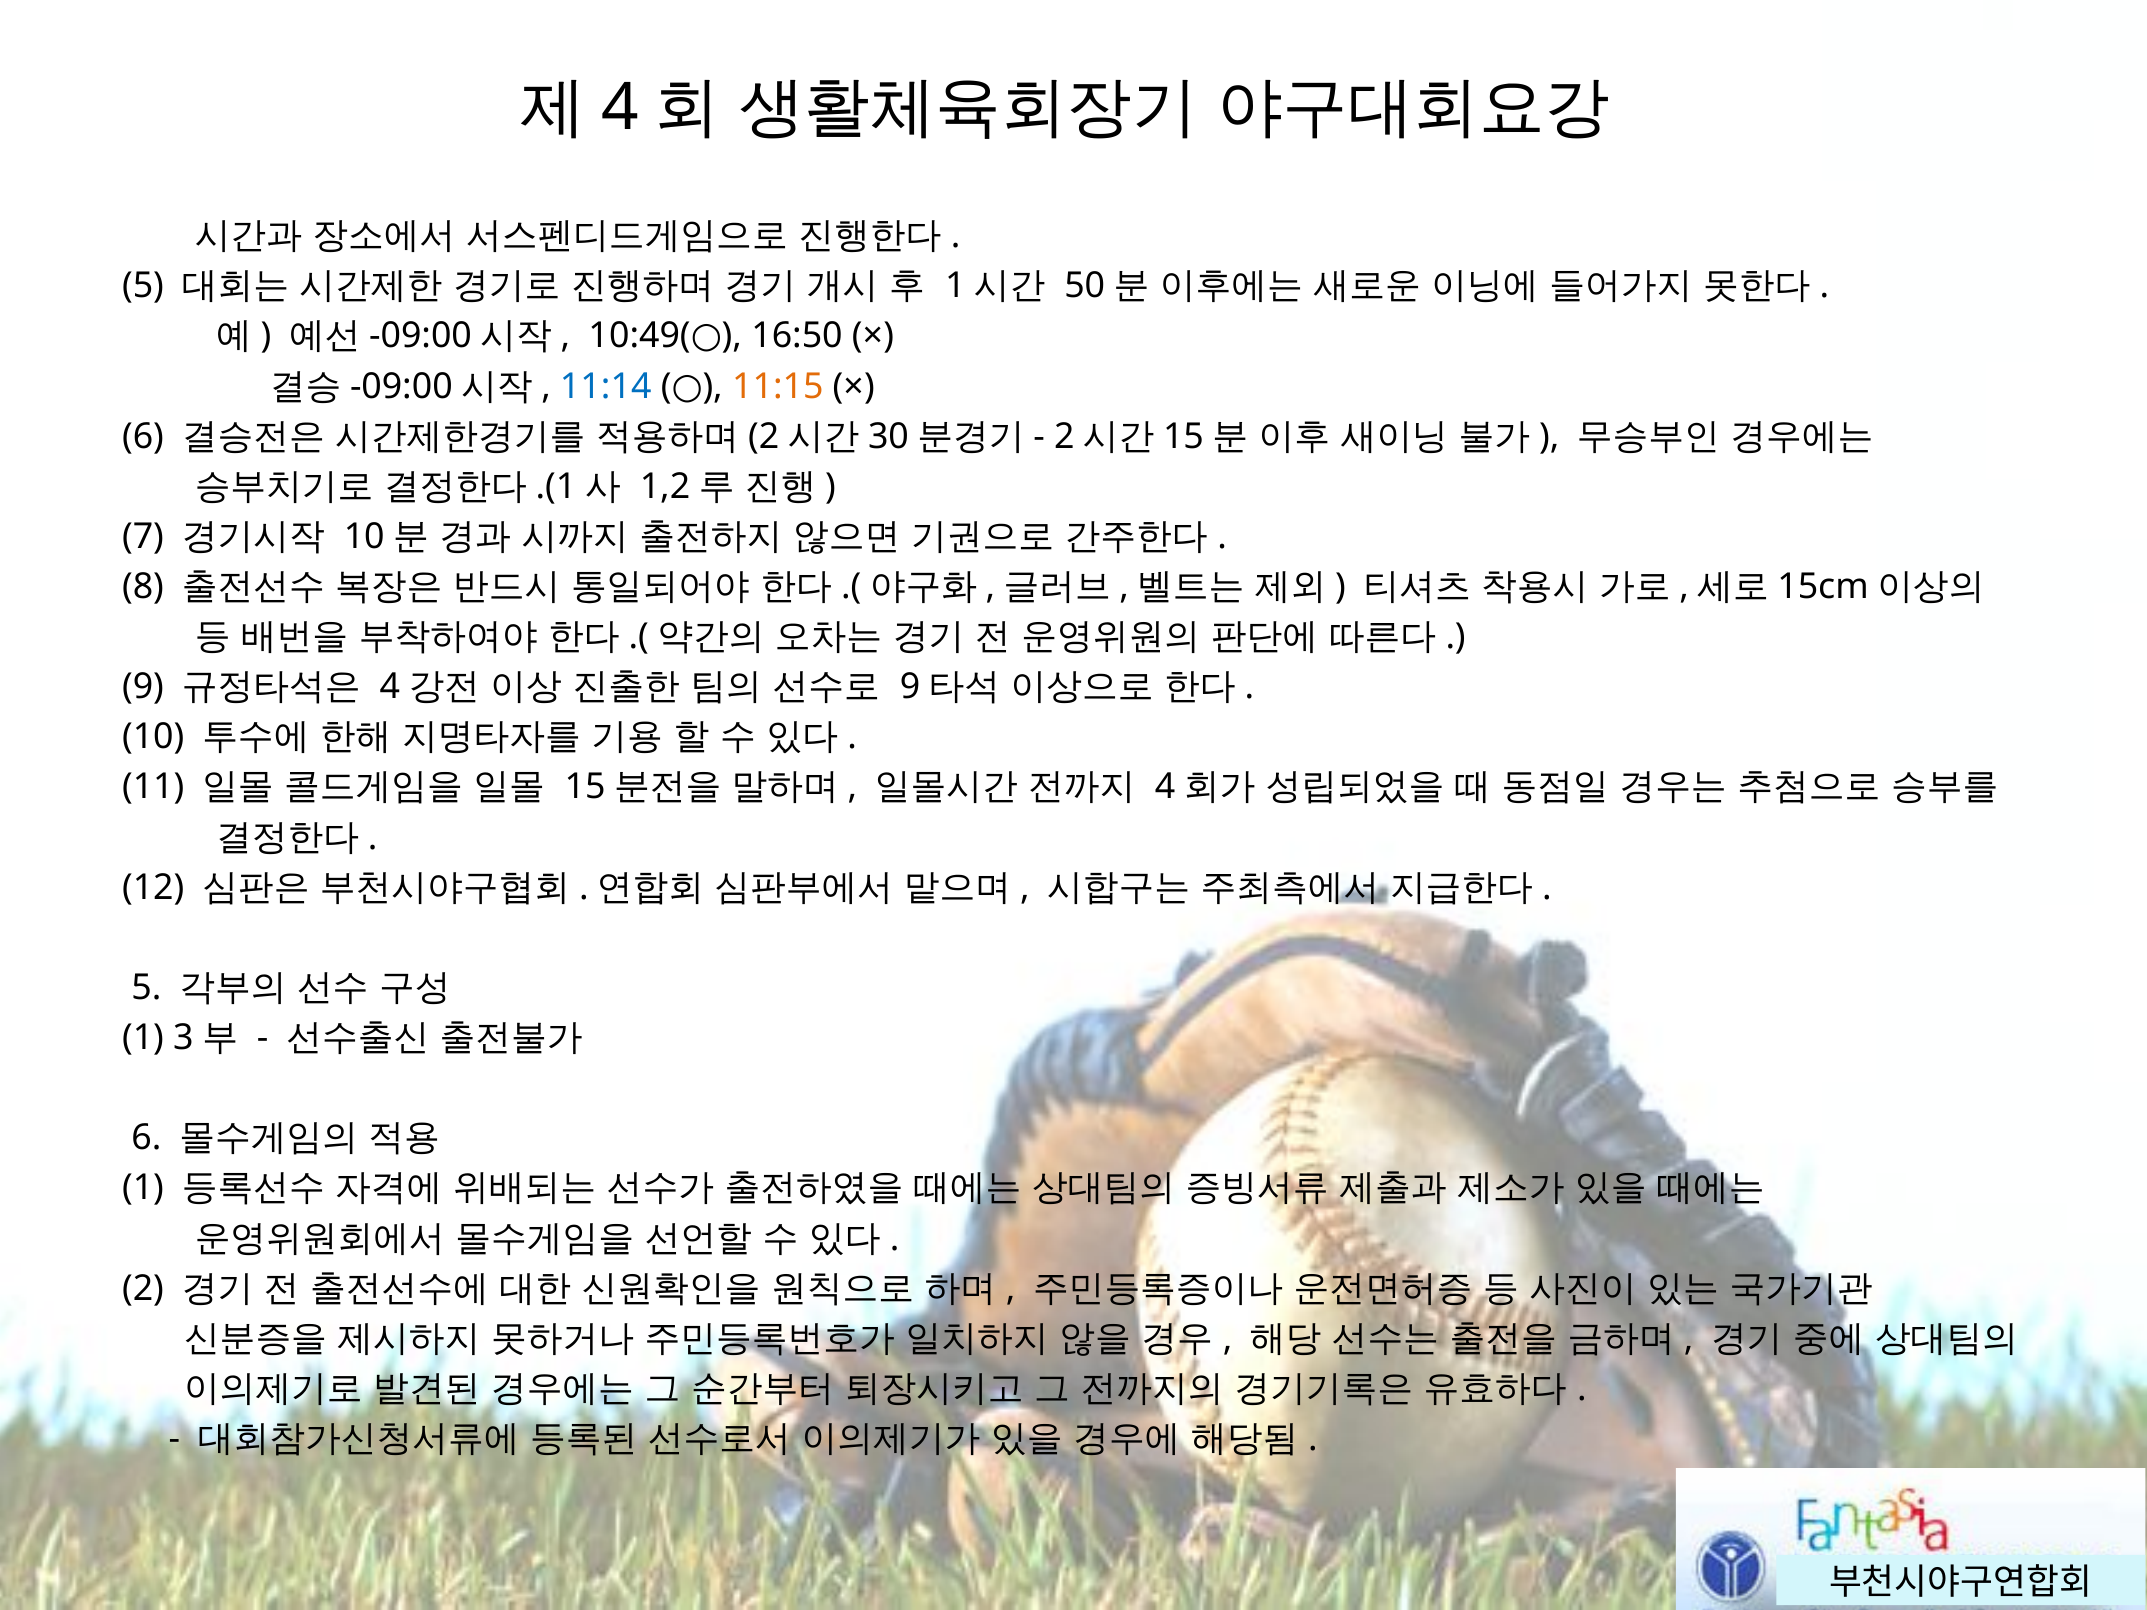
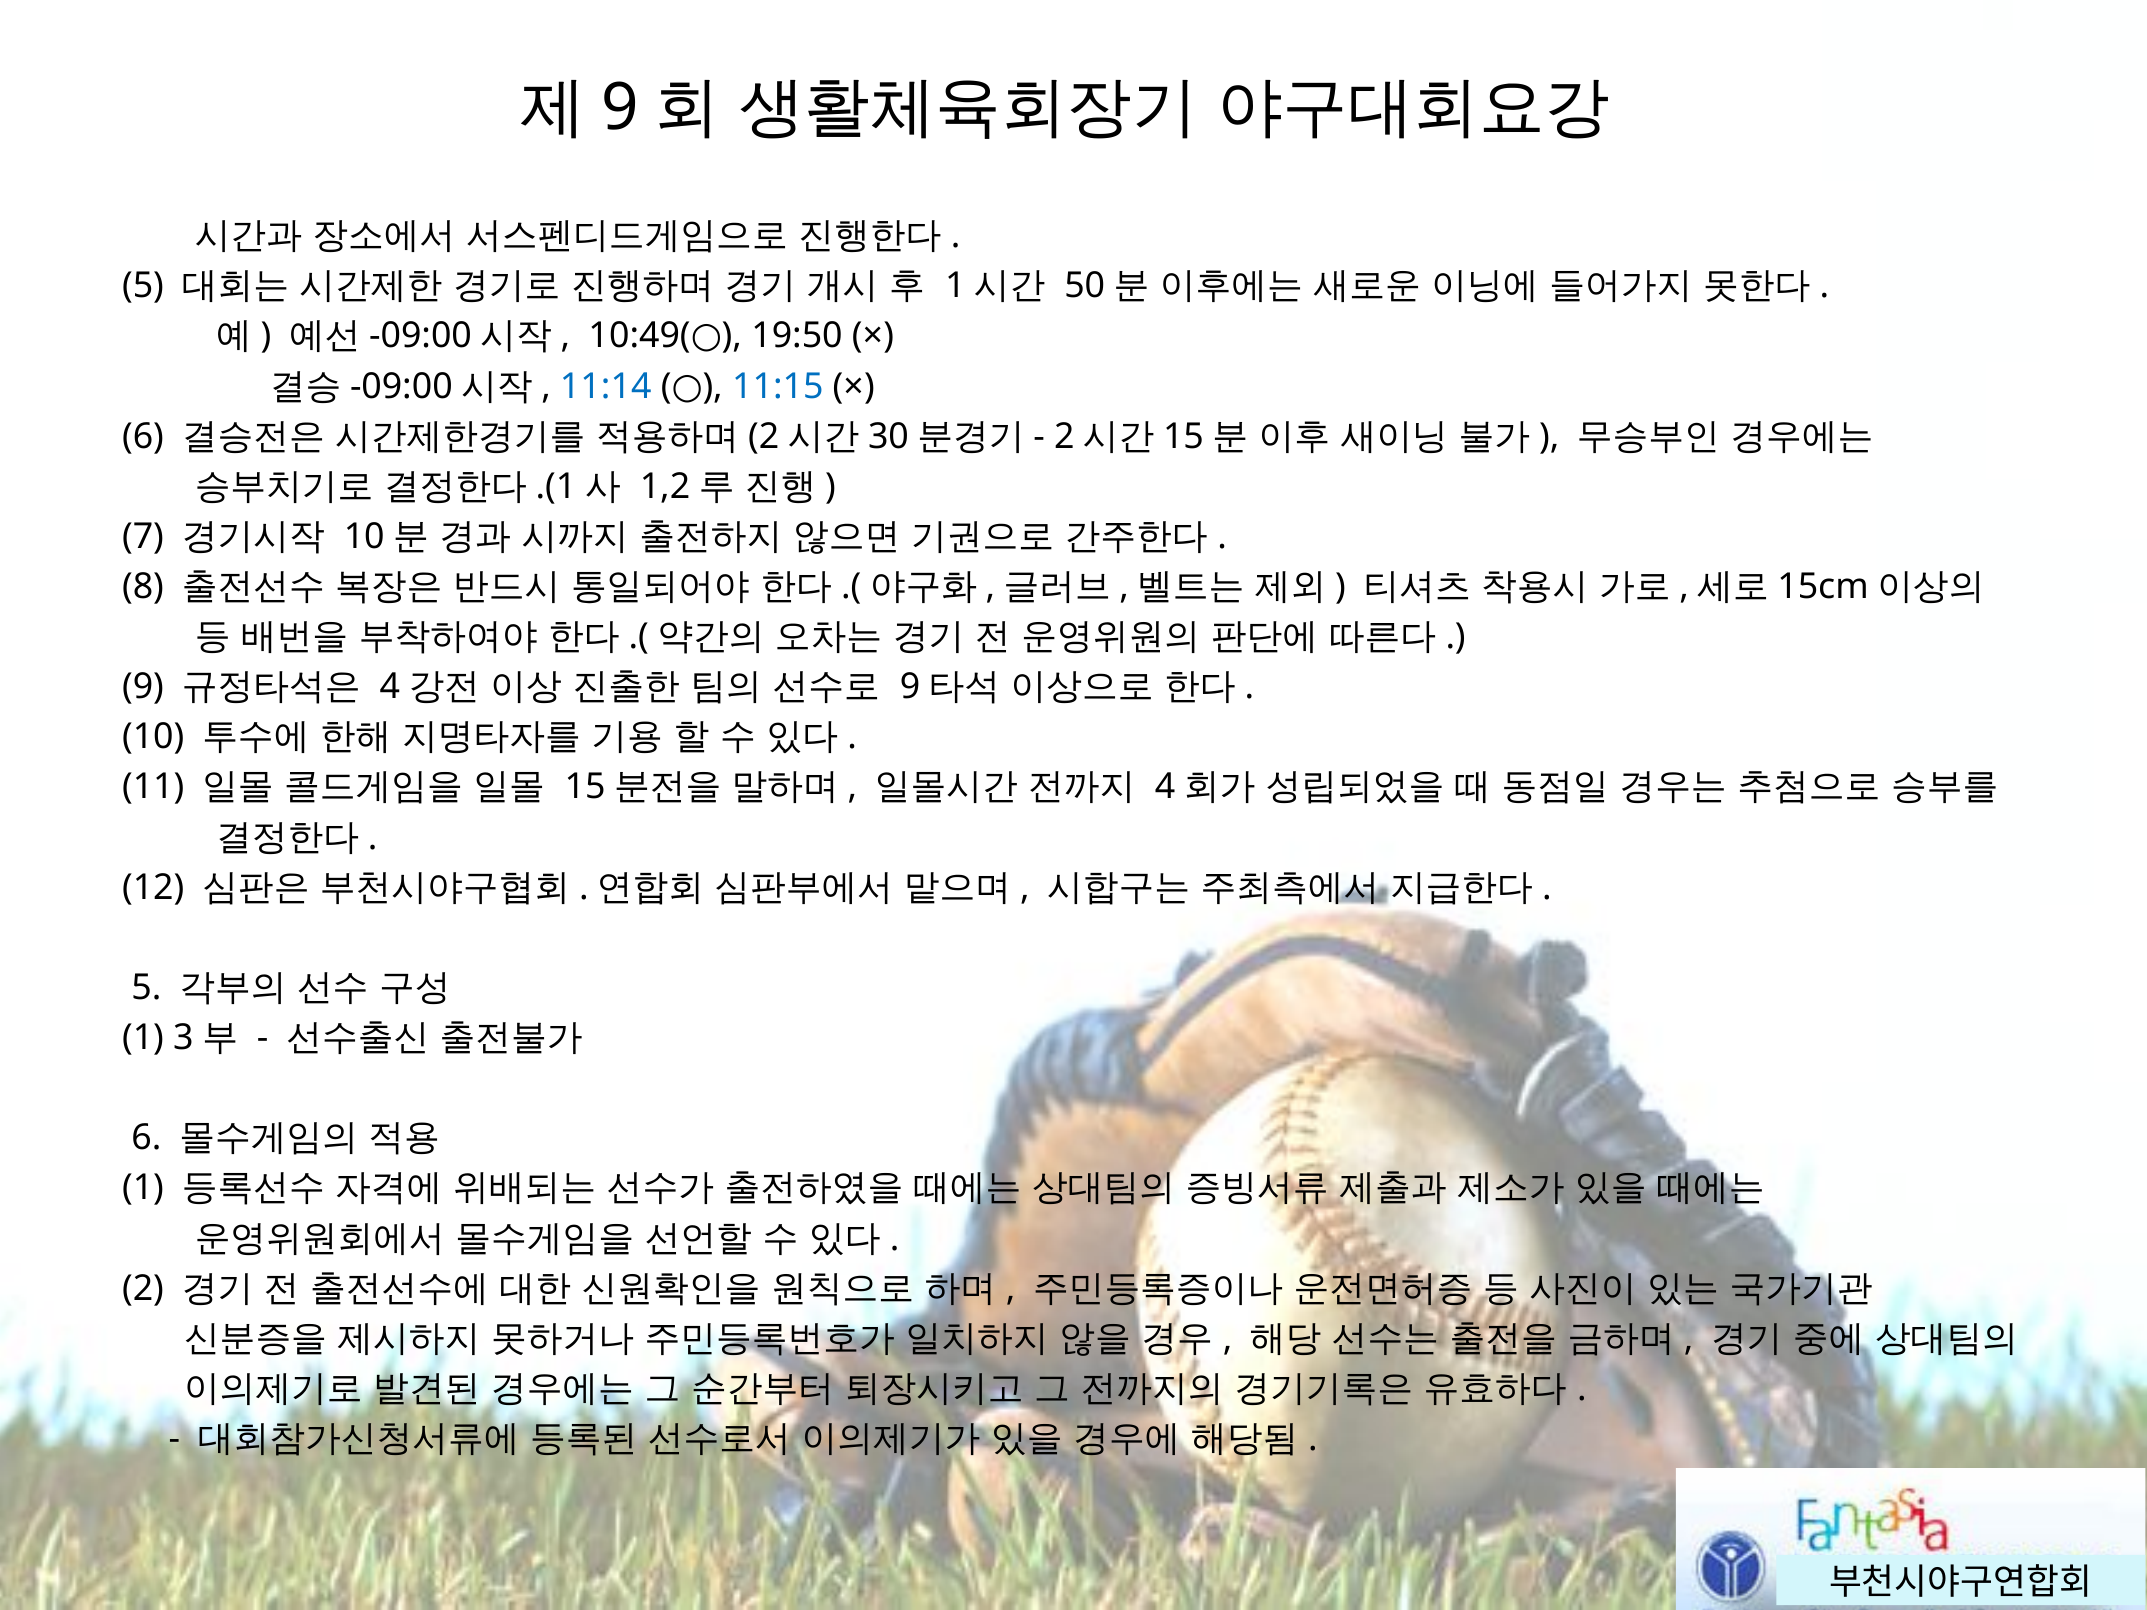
4: 4 -> 9 (620, 108)
16:50: 16:50 -> 19:50 (797, 336)
11:15 colour: orange -> blue (778, 386)
